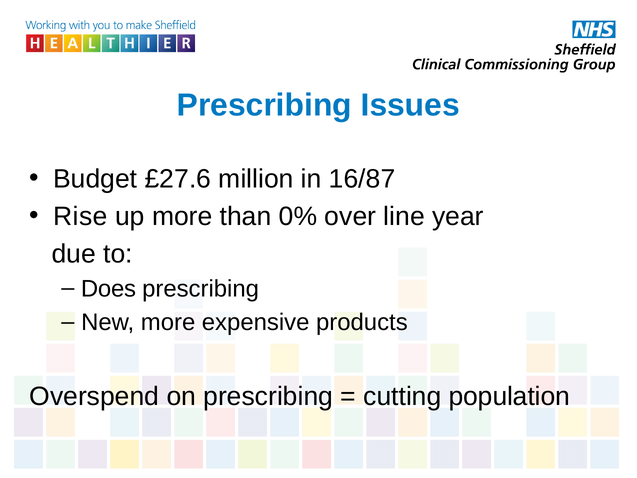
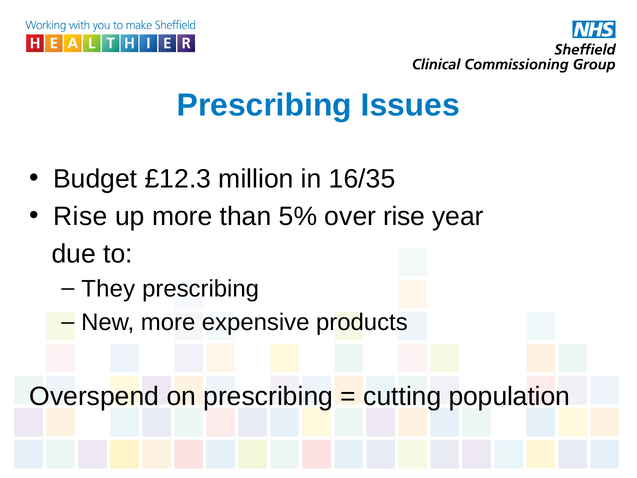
£27.6: £27.6 -> £12.3 (178, 179)
16/87: 16/87 -> 16/35 (362, 179)
0%: 0% -> 5% (298, 216)
over line: line -> rise (404, 216)
Does: Does -> They (108, 289)
